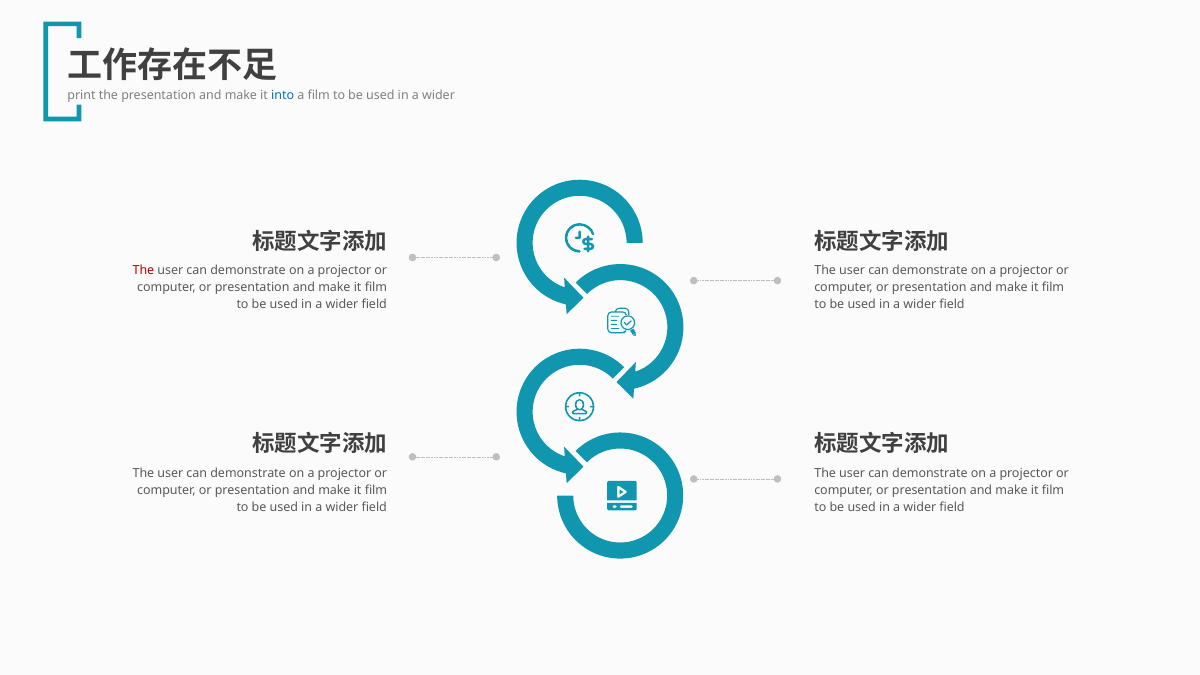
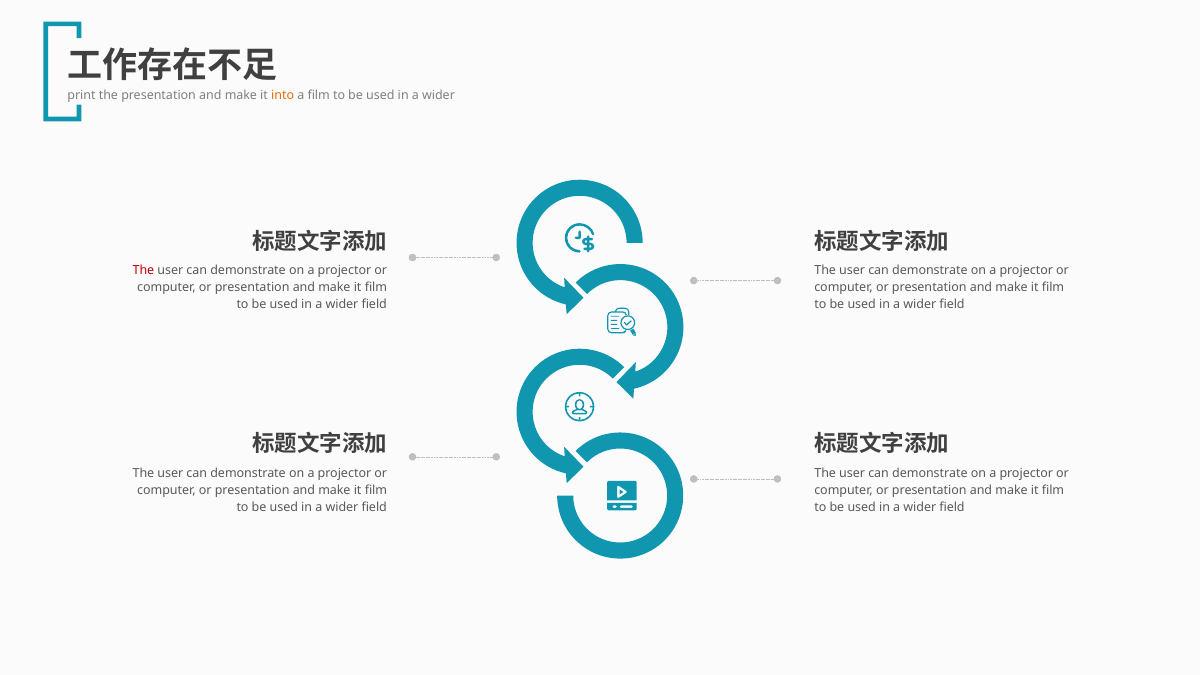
into colour: blue -> orange (283, 95)
